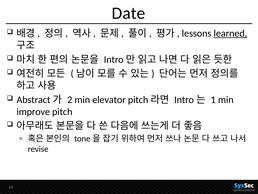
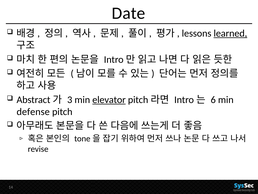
2: 2 -> 3 (70, 99)
elevator underline: none -> present (109, 99)
1: 1 -> 6 (213, 99)
improve: improve -> defense (33, 111)
